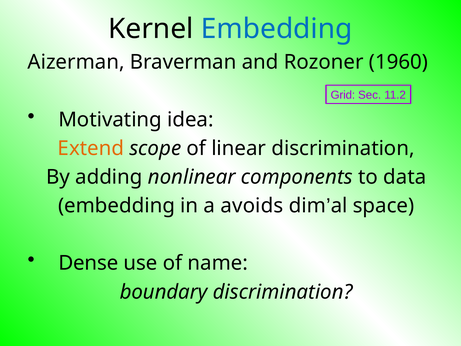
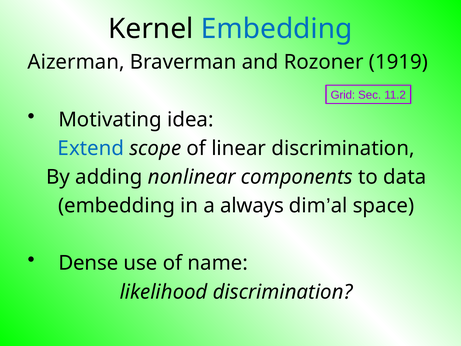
1960: 1960 -> 1919 (398, 62)
Extend colour: orange -> blue (91, 148)
avoids: avoids -> always (252, 206)
boundary: boundary -> likelihood (164, 292)
